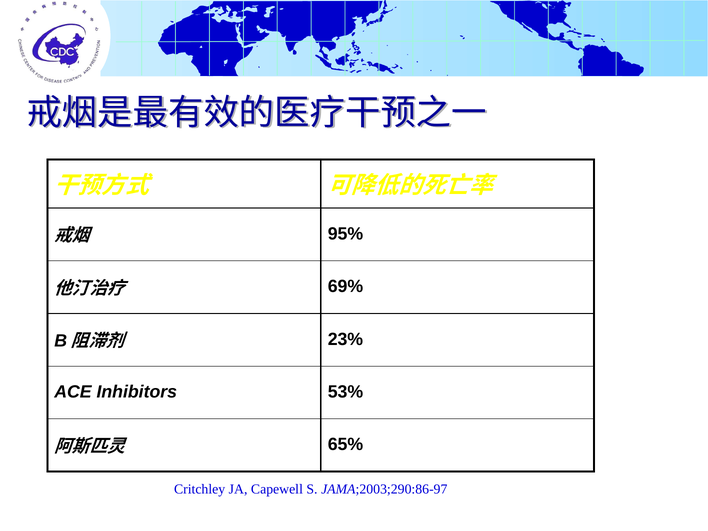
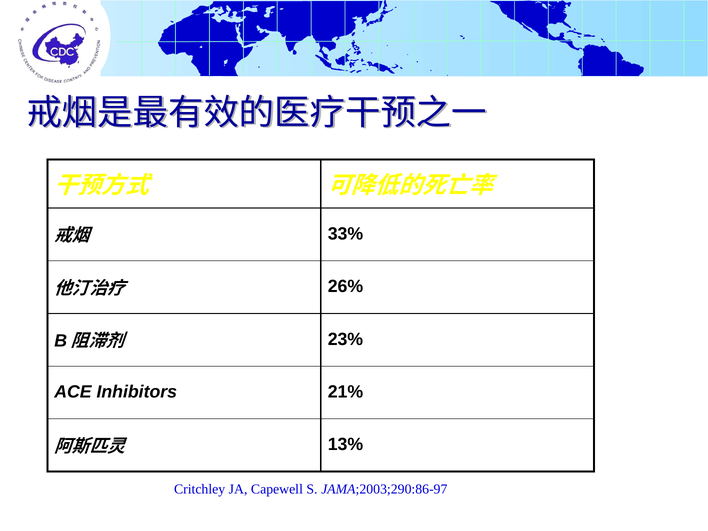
95%: 95% -> 33% (345, 234)
69%: 69% -> 26% (345, 287)
53%: 53% -> 21% (345, 392)
65%: 65% -> 13% (345, 445)
